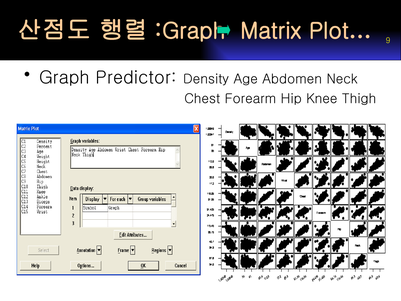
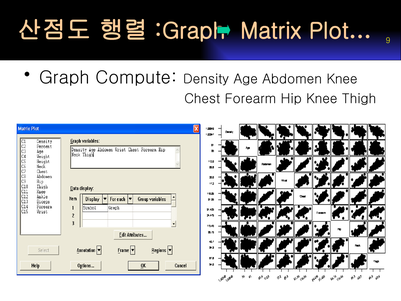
Predictor: Predictor -> Compute (136, 77)
Abdomen Neck: Neck -> Knee (342, 79)
